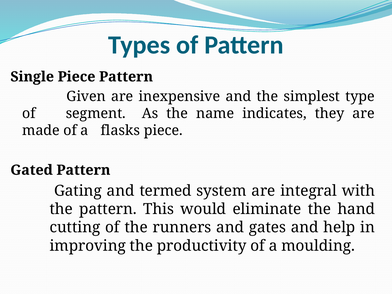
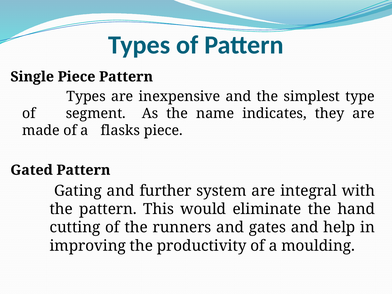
Given: Given -> Types (86, 97)
termed: termed -> further (165, 191)
